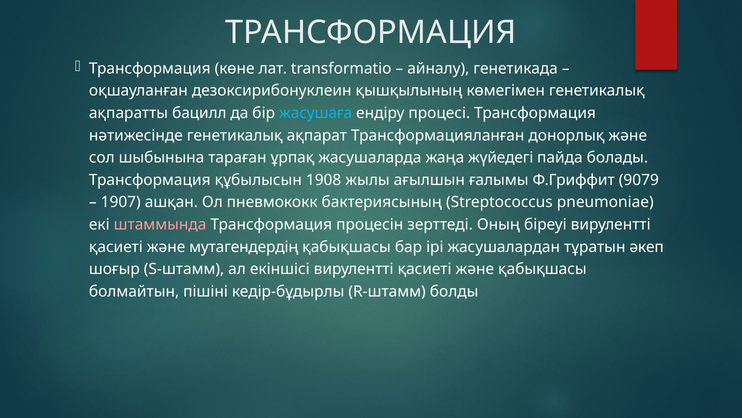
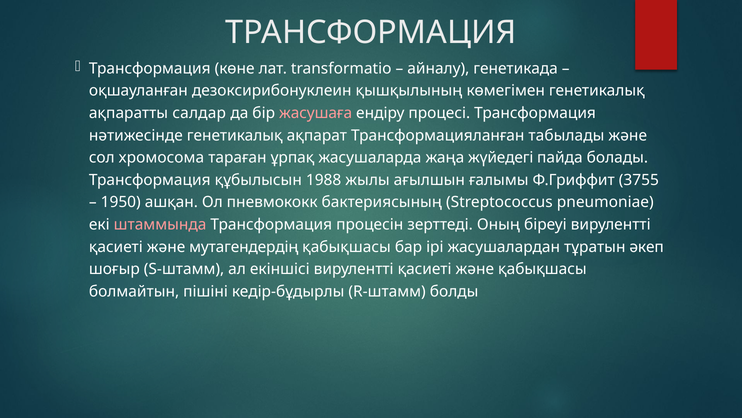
бацилл: бацилл -> салдар (199, 113)
жасушаға colour: light blue -> pink (316, 113)
донорлық: донорлық -> табылады (566, 135)
шыбынына: шыбынына -> хромосома (161, 158)
1908: 1908 -> 1988 (324, 180)
9079: 9079 -> 3755 (639, 180)
1907: 1907 -> 1950 (121, 202)
